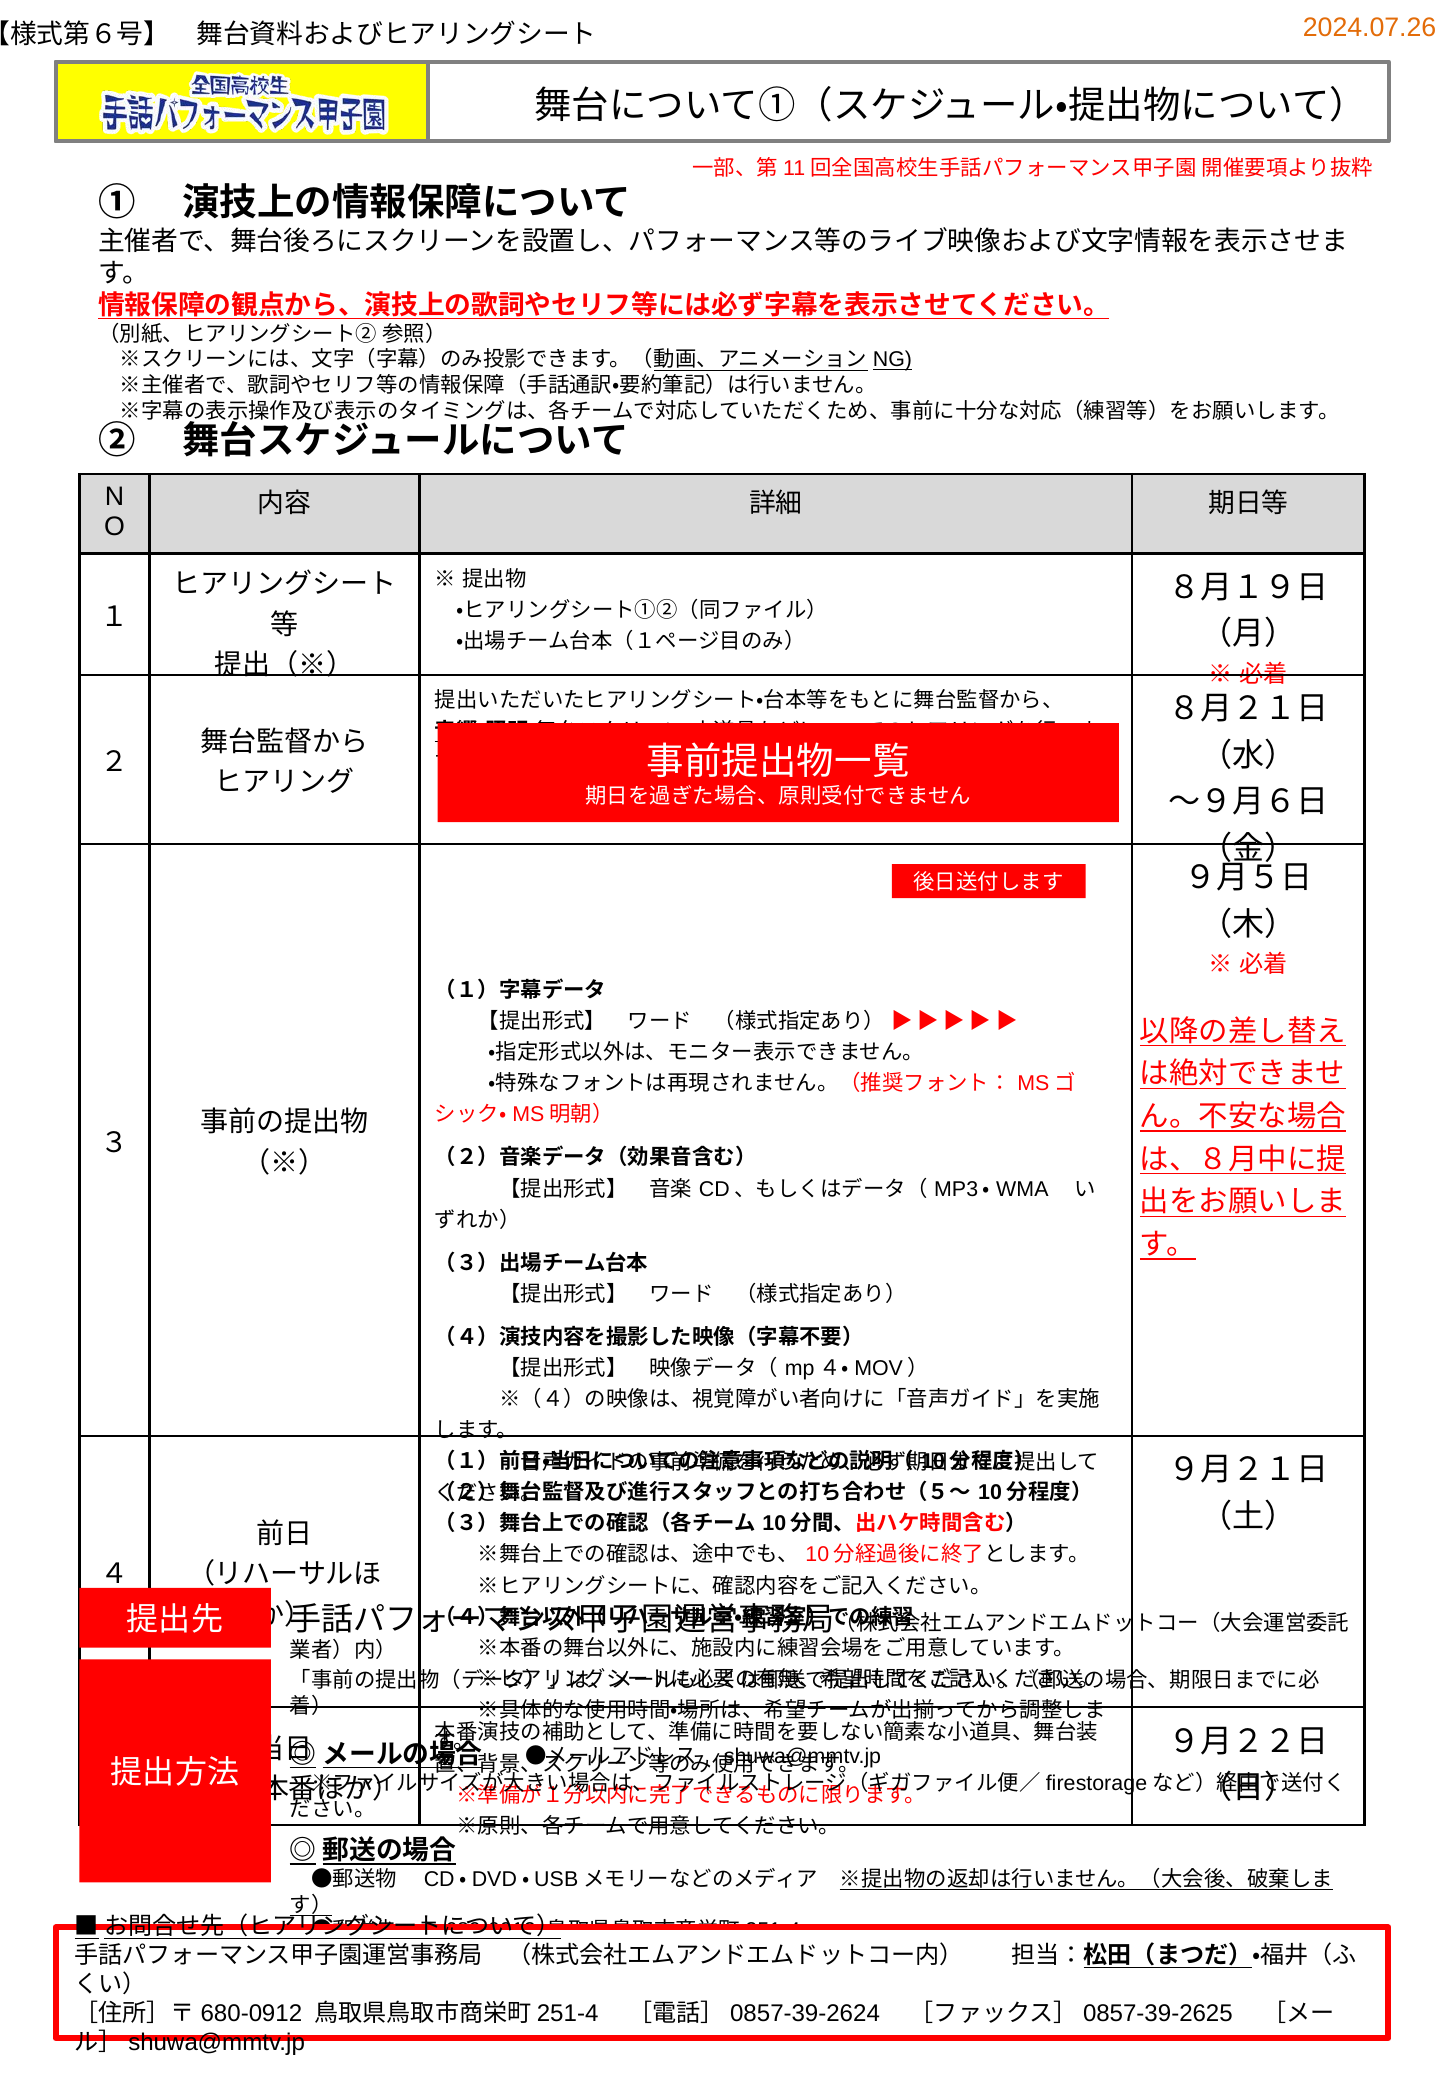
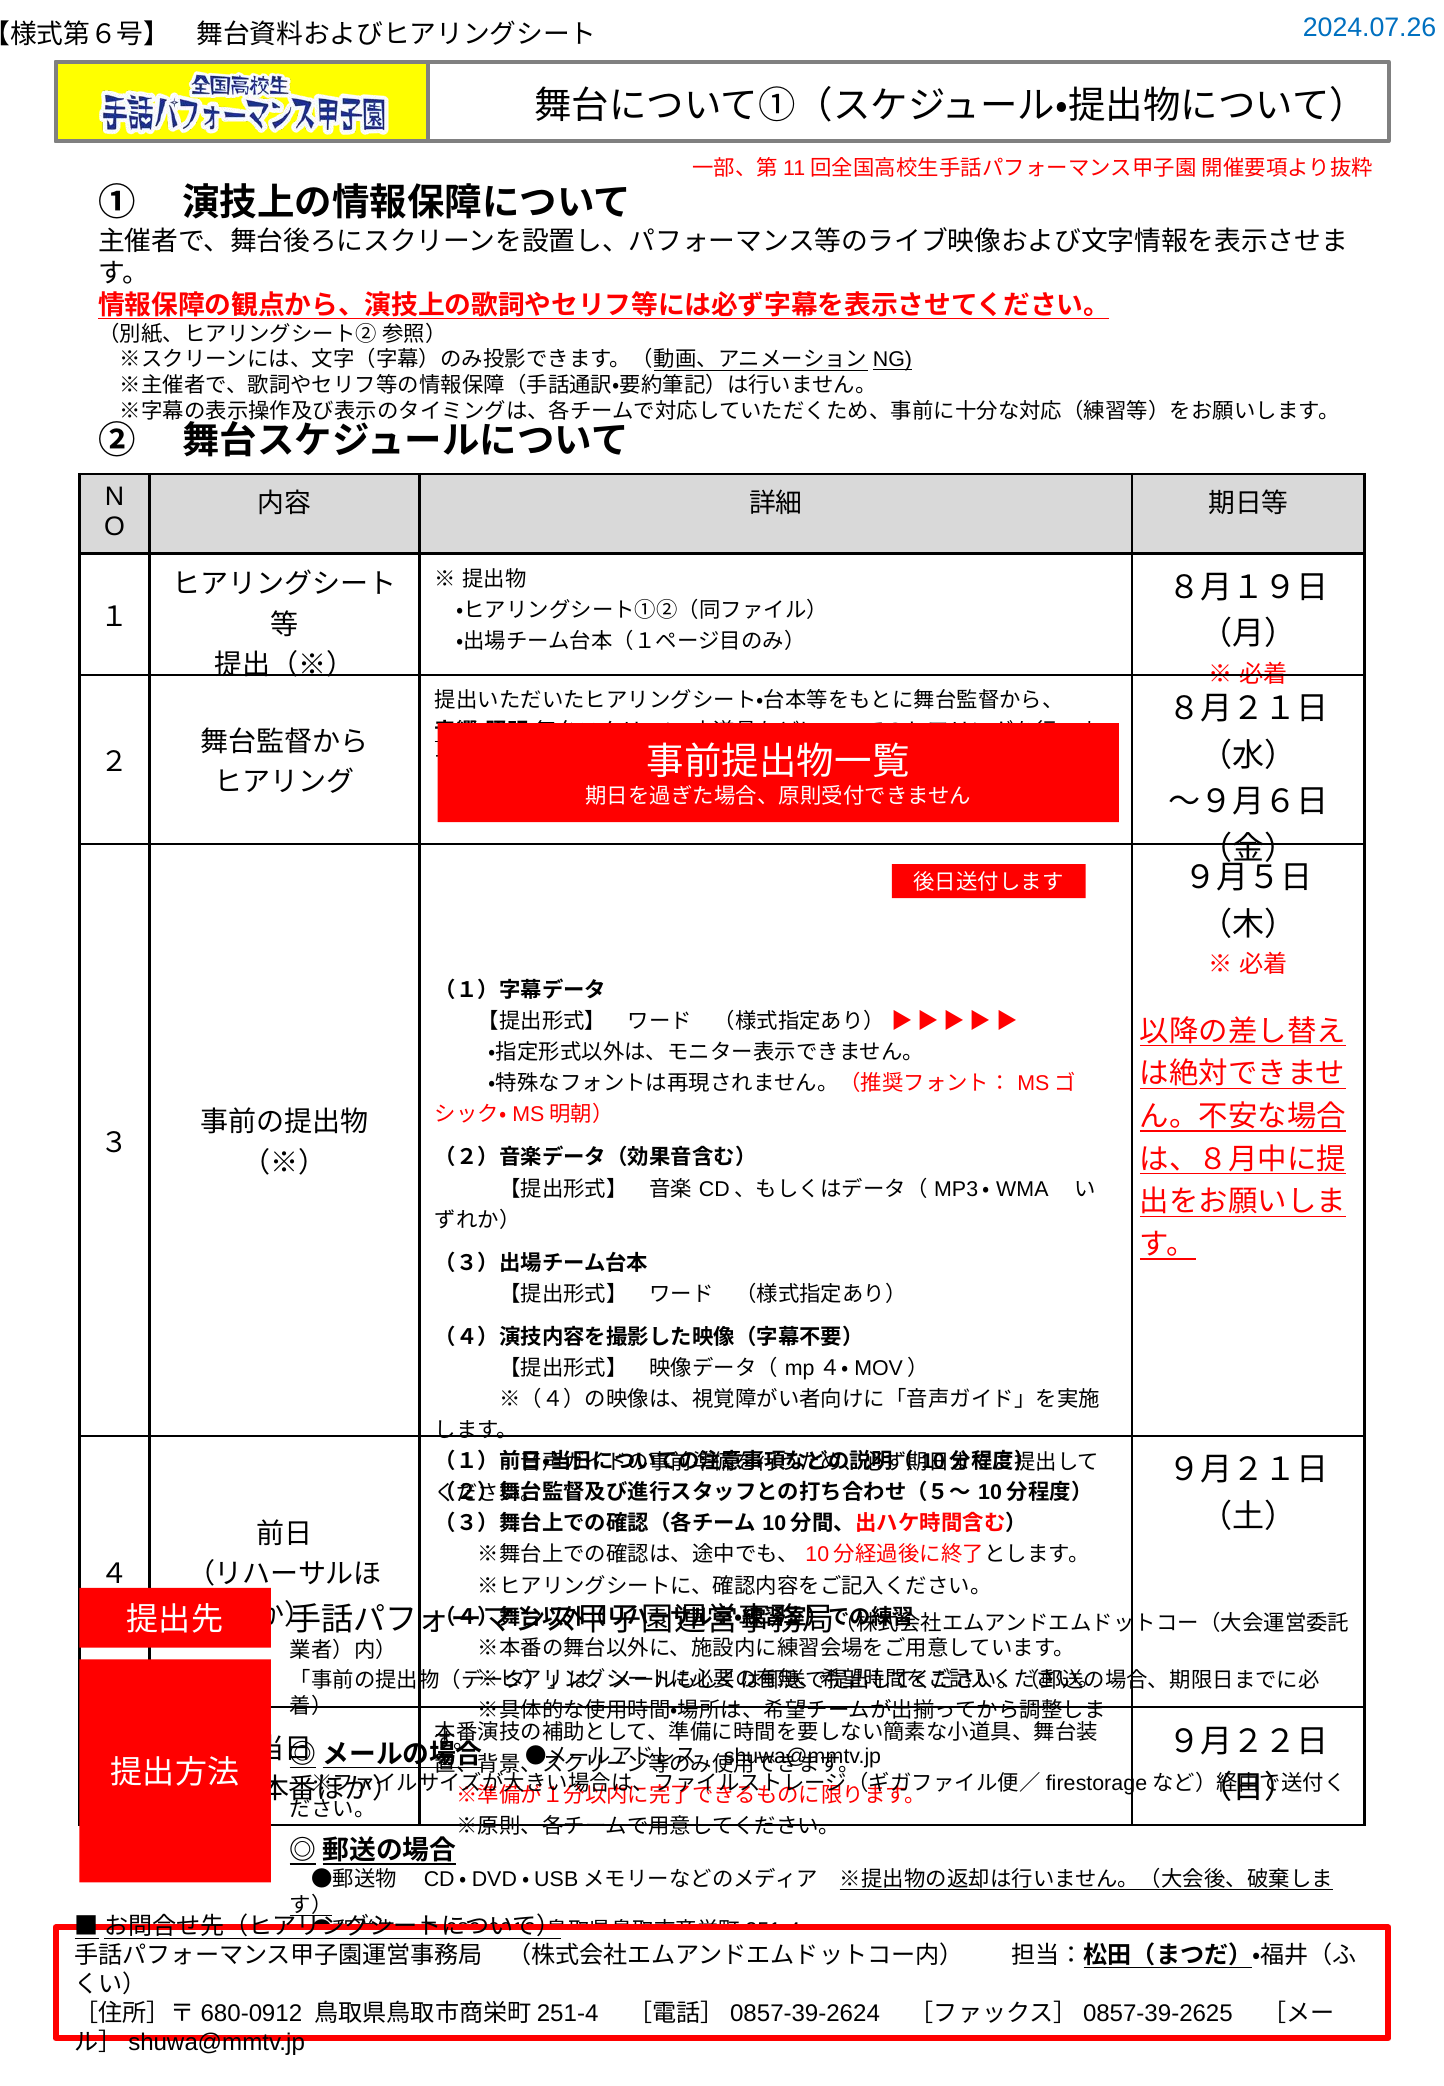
2024.07.26 colour: orange -> blue (1370, 28)
